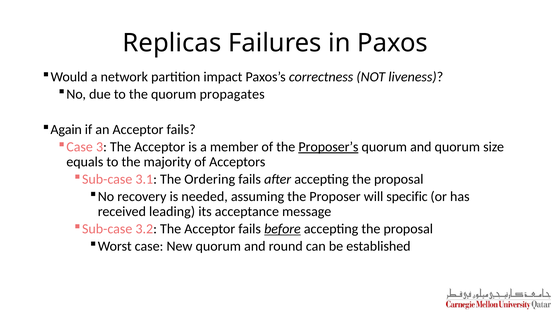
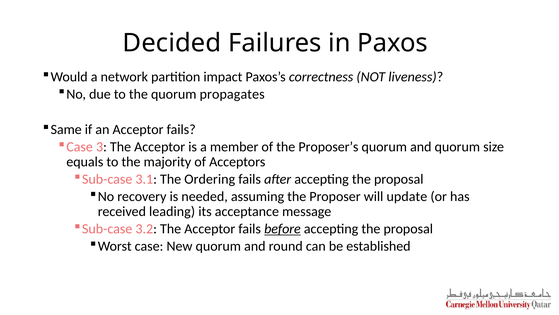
Replicas: Replicas -> Decided (172, 43)
Again: Again -> Same (66, 129)
Proposer’s underline: present -> none (328, 147)
specific: specific -> update (407, 196)
